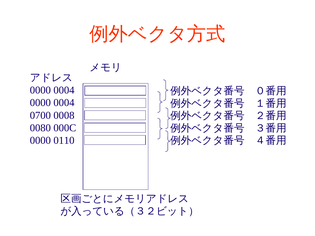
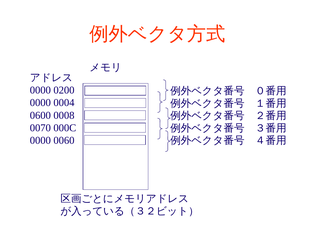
0004: 0004 -> 0200 (64, 90)
0700: 0700 -> 0600 (40, 115)
0080: 0080 -> 0070 (40, 128)
0110: 0110 -> 0060 (64, 141)
